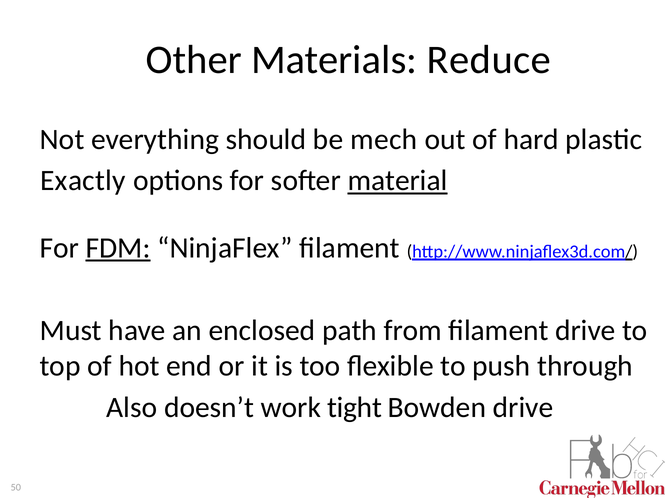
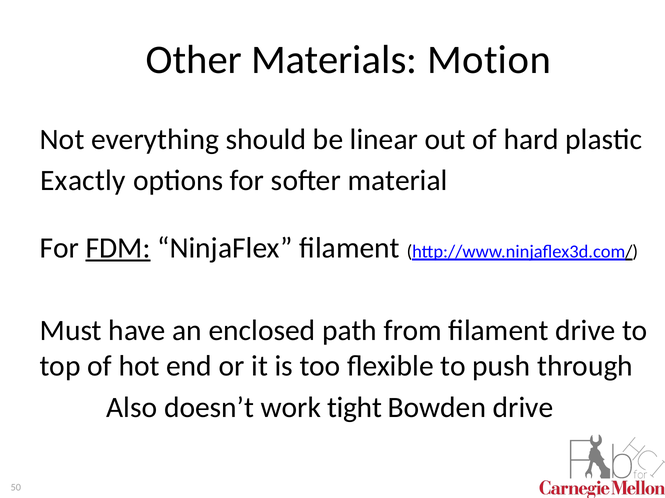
Reduce: Reduce -> Motion (489, 60)
mech: mech -> linear (384, 140)
material underline: present -> none (398, 181)
